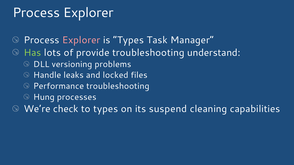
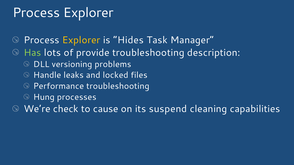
Explorer colour: pink -> yellow (81, 40)
is Types: Types -> Hides (129, 40)
understand: understand -> description (214, 53)
to types: types -> cause (106, 109)
